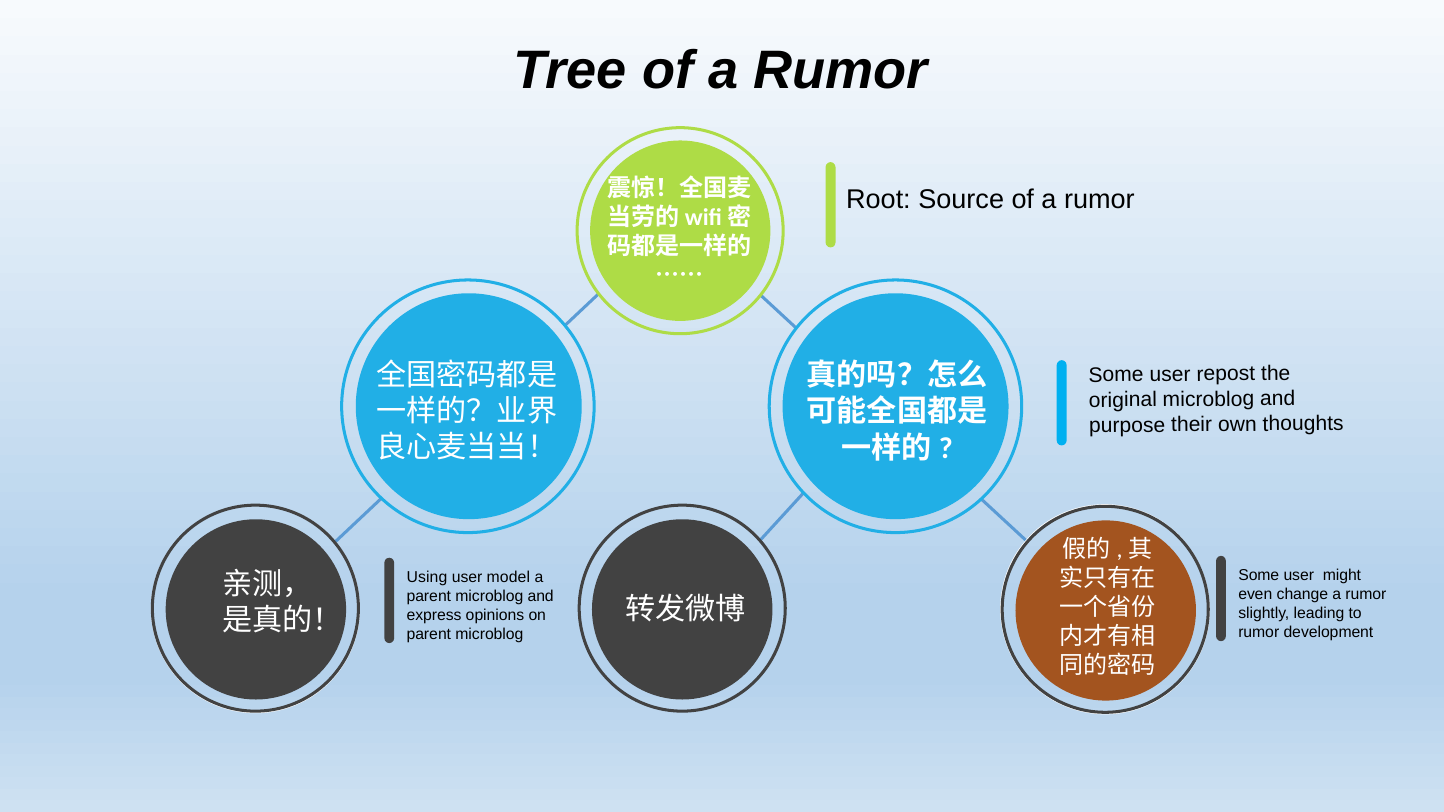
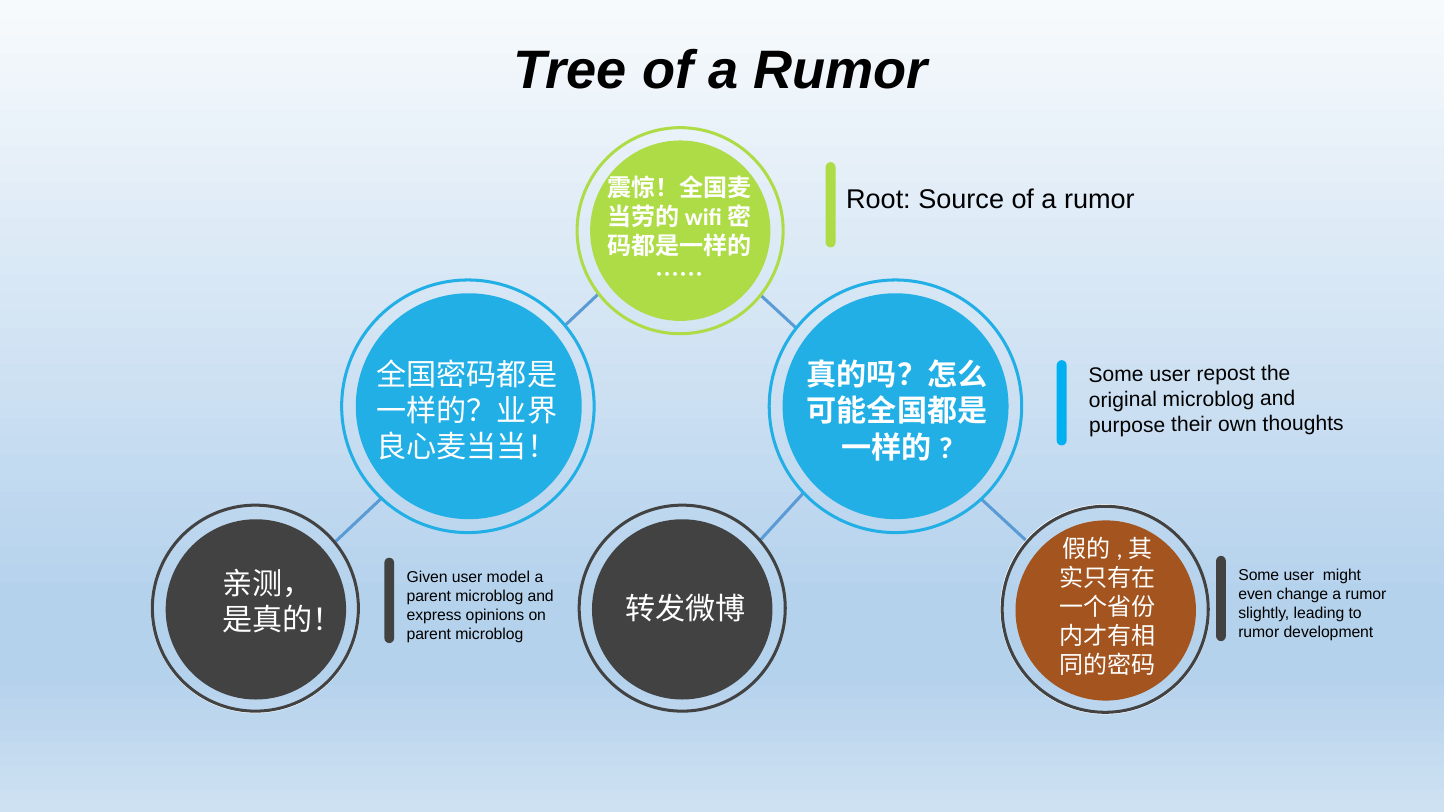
Using: Using -> Given (427, 577)
